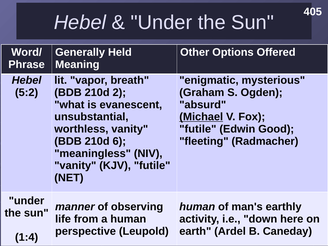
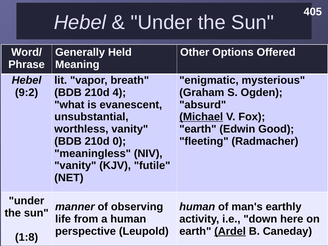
5:2: 5:2 -> 9:2 (27, 92)
2: 2 -> 4 (119, 92)
futile: futile -> earth (198, 129)
6: 6 -> 0 (119, 141)
Ardel underline: none -> present (230, 231)
1:4: 1:4 -> 1:8 (27, 237)
